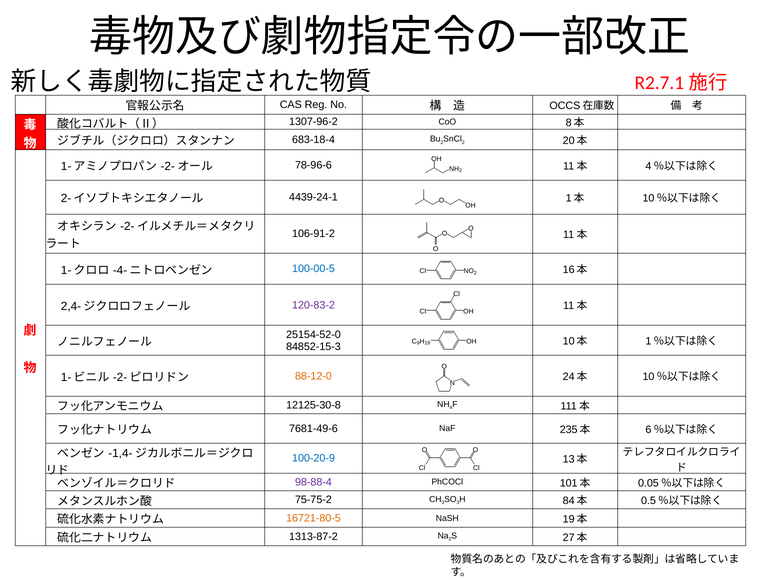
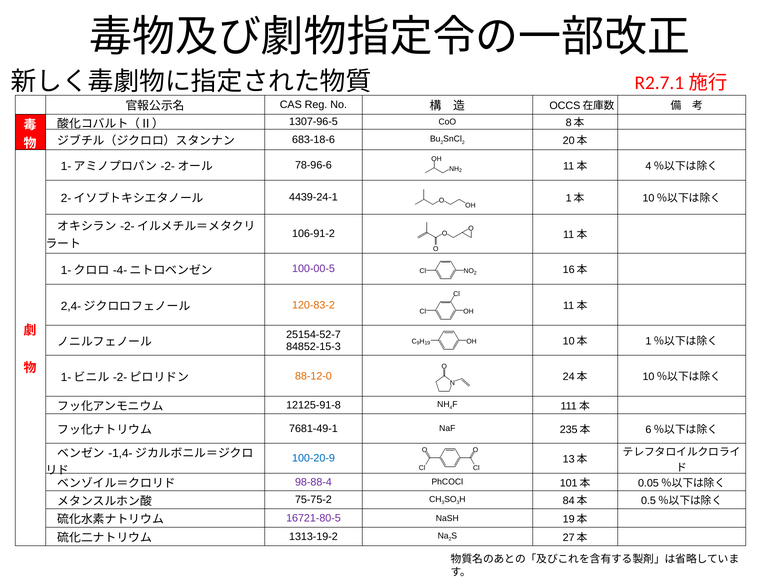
1307-96-2: 1307-96-2 -> 1307-96-5 (313, 122)
683-18-4: 683-18-4 -> 683-18-6 (313, 140)
100-00-5 colour: blue -> purple (313, 269)
120-83-2 colour: purple -> orange (313, 305)
25154-52-0: 25154-52-0 -> 25154-52-7 (313, 334)
12125-30-8: 12125-30-8 -> 12125-91-8 (313, 405)
7681-49-6: 7681-49-6 -> 7681-49-1 (313, 428)
16721-80-5 colour: orange -> purple (313, 518)
1313-87-2: 1313-87-2 -> 1313-19-2 (313, 536)
